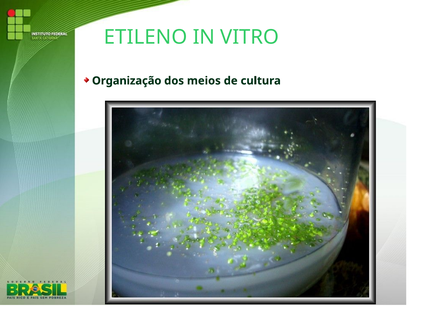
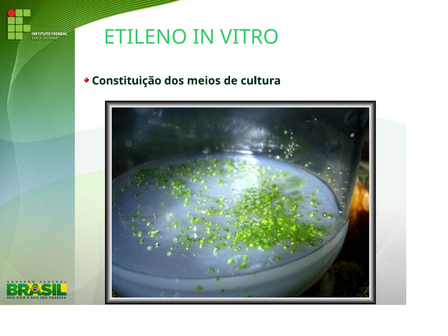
Organização: Organização -> Constituição (127, 81)
